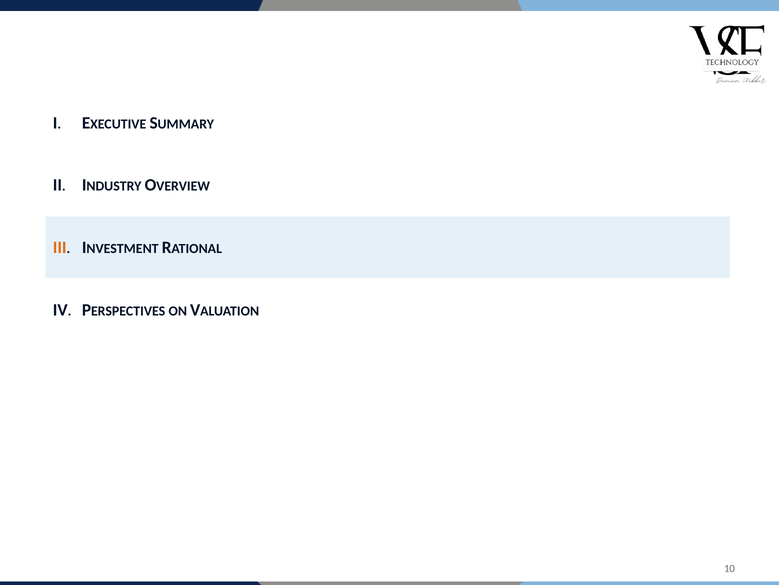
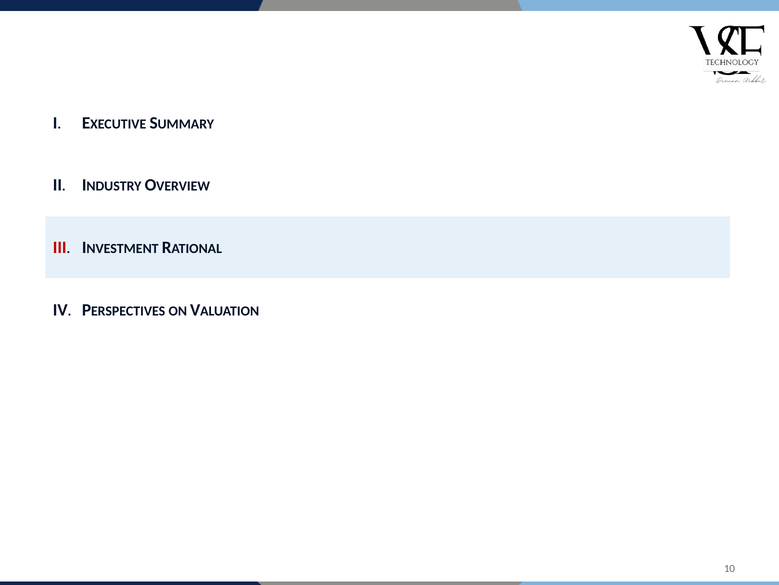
III colour: orange -> red (60, 247)
